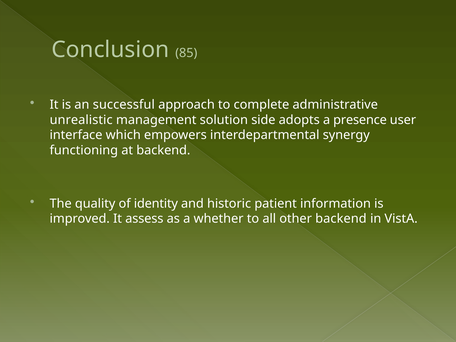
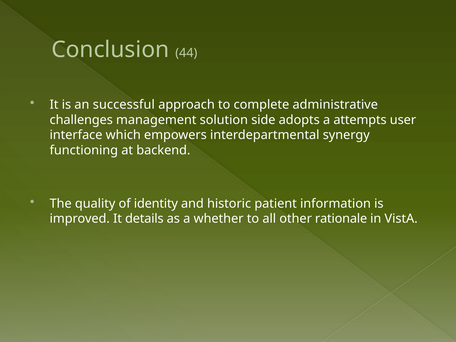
85: 85 -> 44 (186, 53)
unrealistic: unrealistic -> challenges (81, 120)
presence: presence -> attempts (360, 120)
assess: assess -> details (144, 219)
other backend: backend -> rationale (341, 219)
